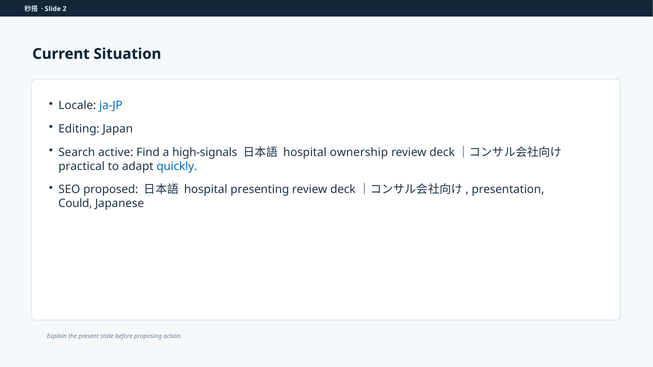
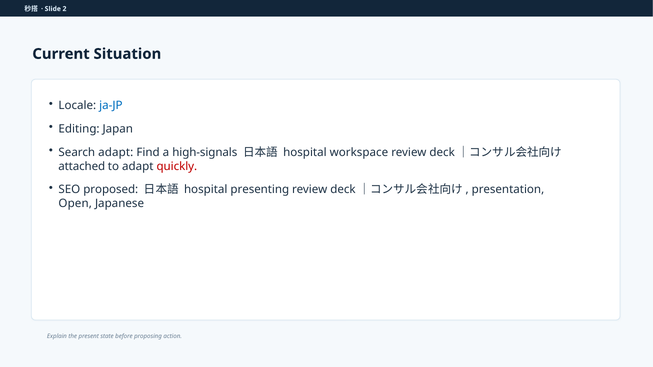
Search active: active -> adapt (116, 152)
ownership: ownership -> workspace (359, 152)
practical: practical -> attached (82, 166)
quickly colour: blue -> red (177, 166)
Could: Could -> Open (75, 204)
